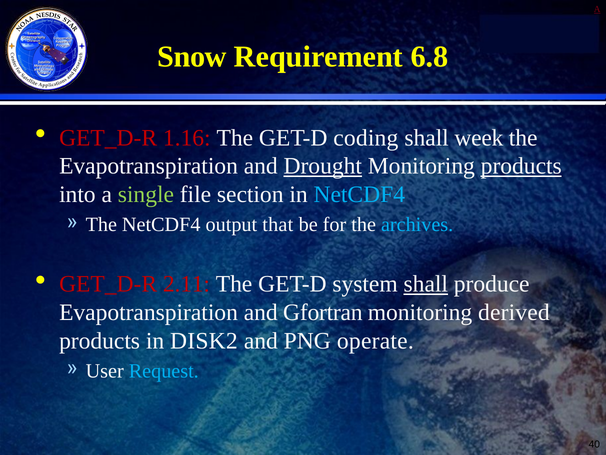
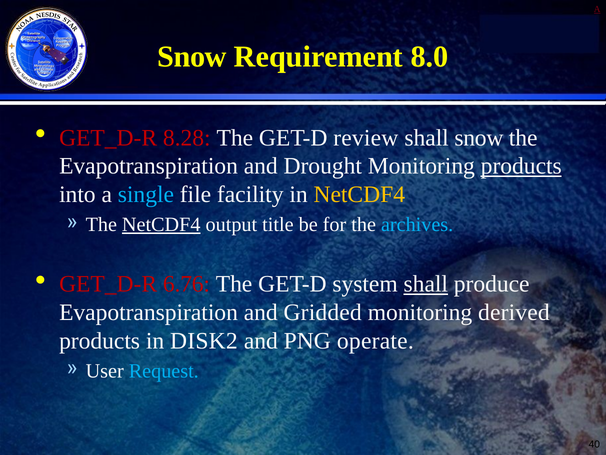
6.8: 6.8 -> 8.0 (430, 56)
1.16: 1.16 -> 8.28 (187, 138)
coding: coding -> review (366, 138)
shall week: week -> snow (479, 138)
Drought underline: present -> none (323, 166)
single colour: light green -> light blue (146, 194)
section: section -> facility (250, 194)
NetCDF4 colour: light blue -> yellow (359, 194)
NetCDF4 underline: none -> present (161, 224)
that: that -> title (278, 224)
2.11: 2.11 -> 6.76 (186, 284)
Gfortran: Gfortran -> Gridded (323, 312)
